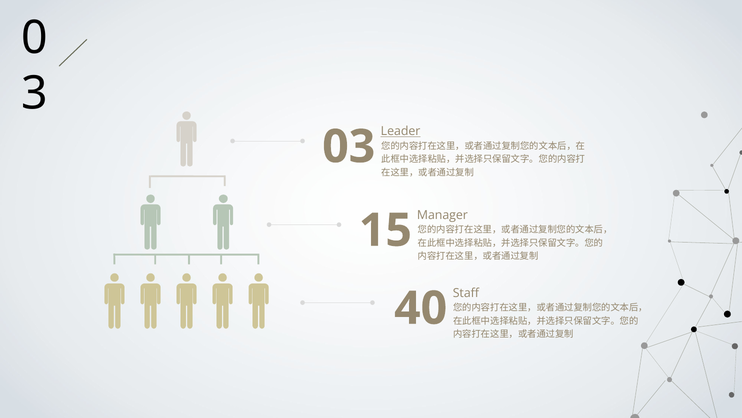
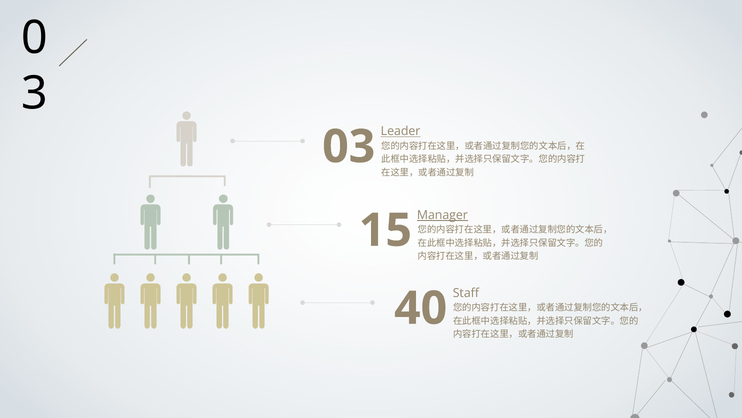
Manager underline: none -> present (442, 215)
